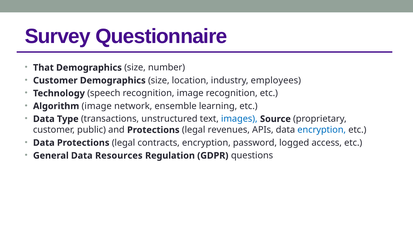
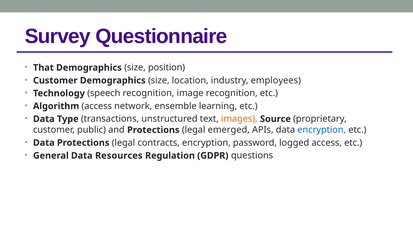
number: number -> position (167, 68)
Algorithm image: image -> access (97, 106)
images colour: blue -> orange (239, 119)
revenues: revenues -> emerged (229, 130)
